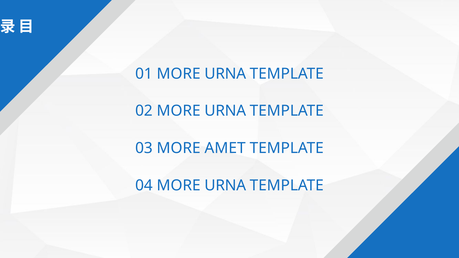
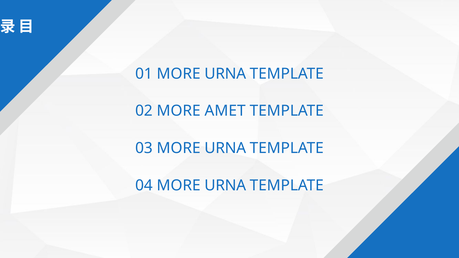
02 MORE URNA: URNA -> AMET (225, 111)
03 MORE AMET: AMET -> URNA (225, 148)
